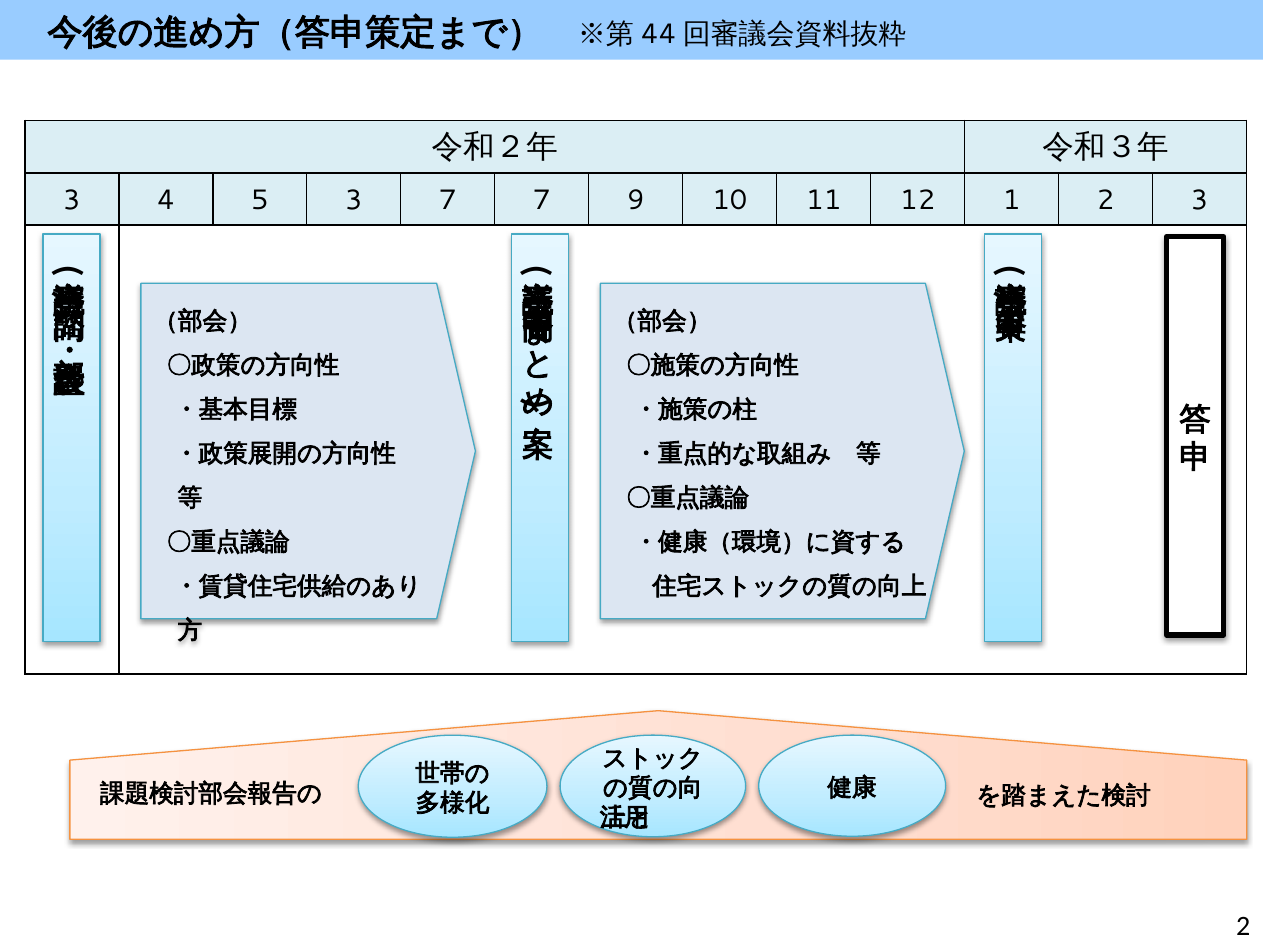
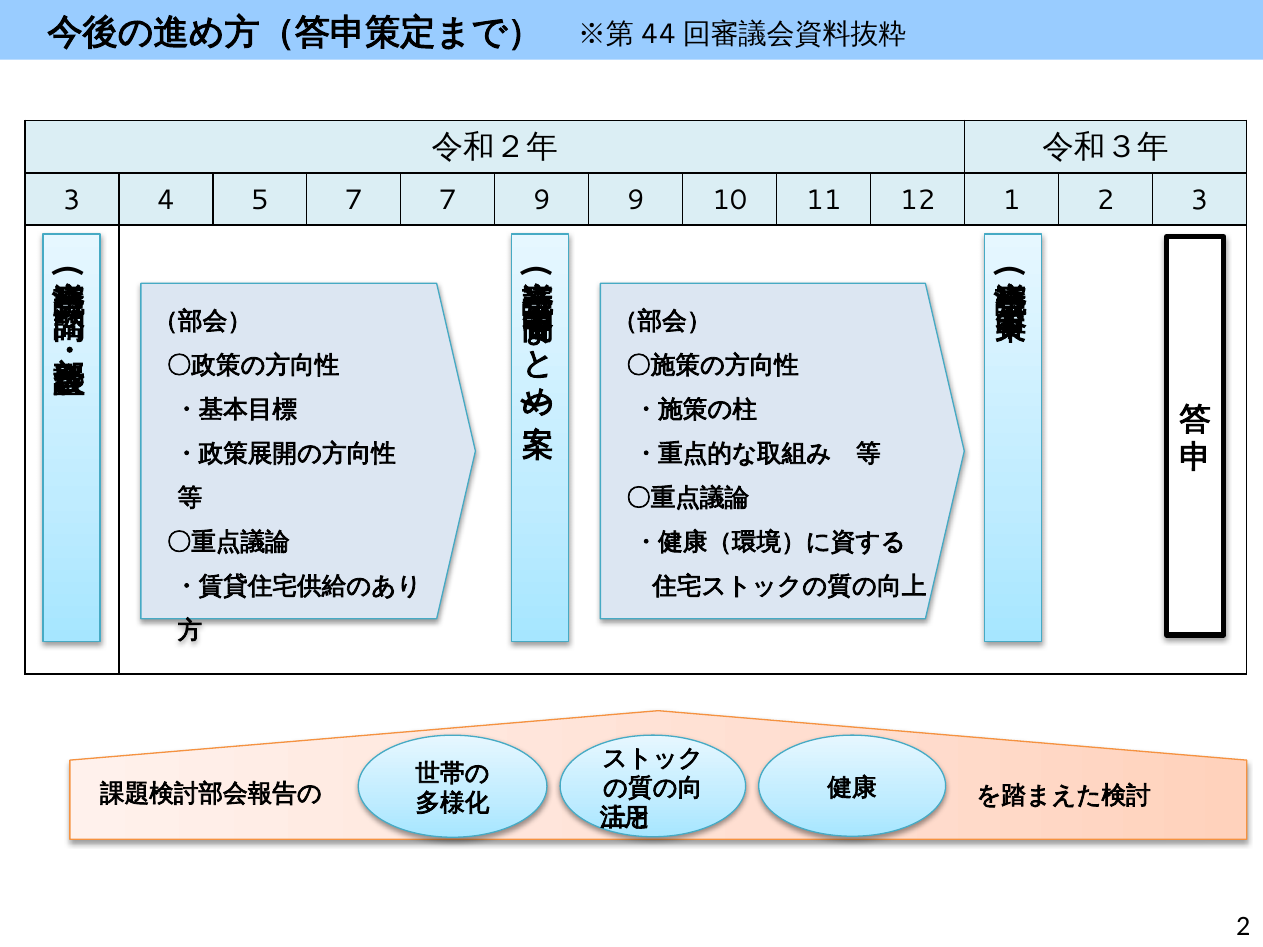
5 3: 3 -> 7 (354, 201)
7 7: 7 -> 9 (542, 201)
